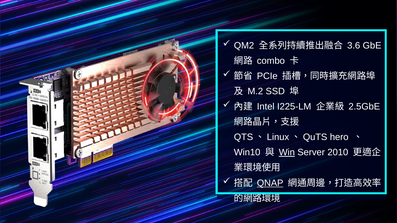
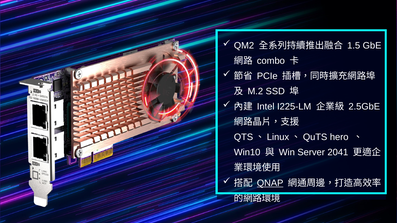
3.6: 3.6 -> 1.5 (354, 46)
Win underline: present -> none (287, 153)
2010: 2010 -> 2041 (338, 153)
